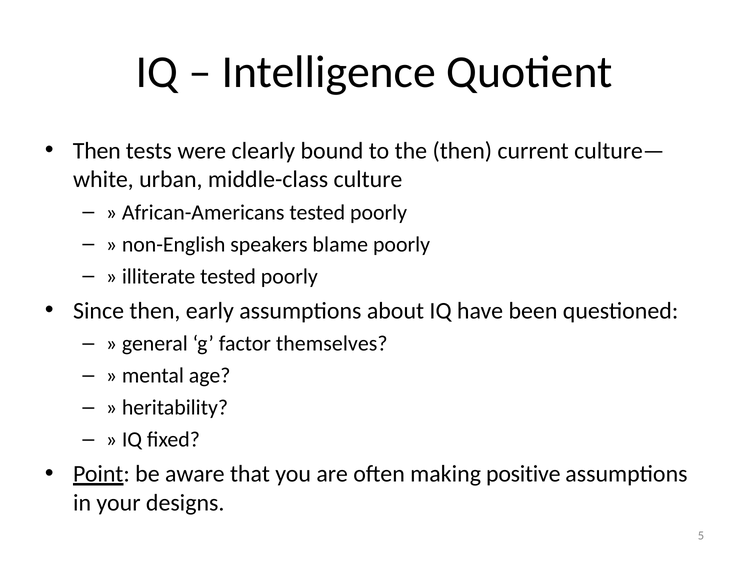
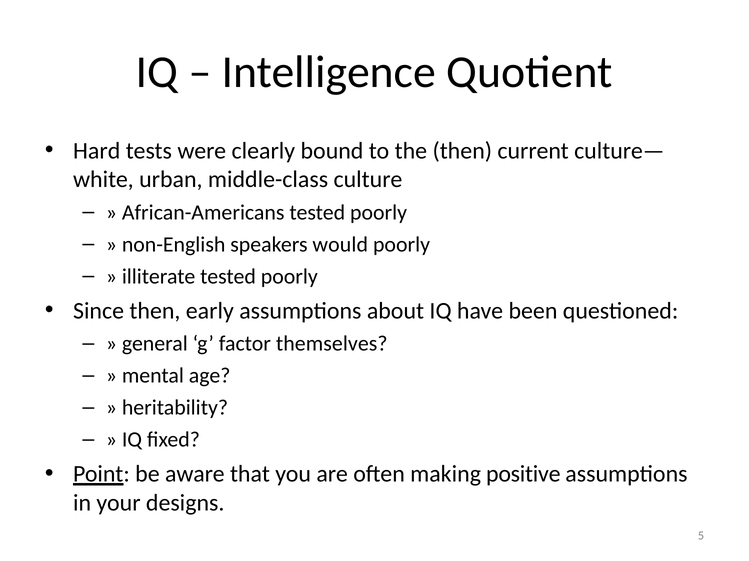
Then: Then -> Hard (97, 151)
blame: blame -> would (340, 245)
